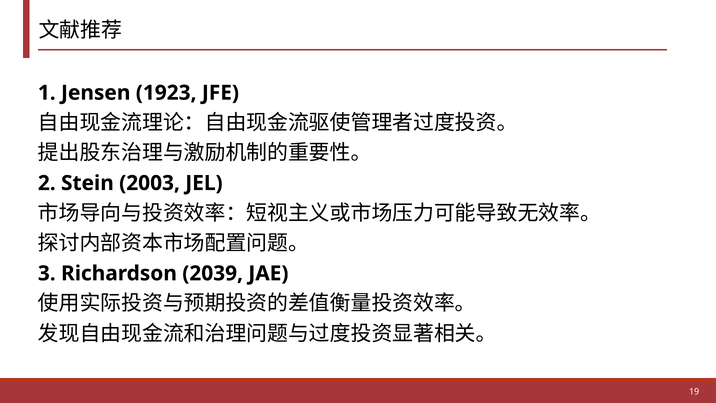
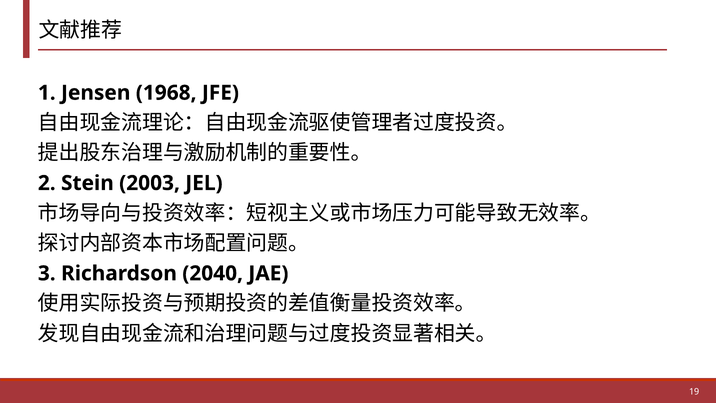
1923: 1923 -> 1968 (166, 93)
2039: 2039 -> 2040 (213, 273)
